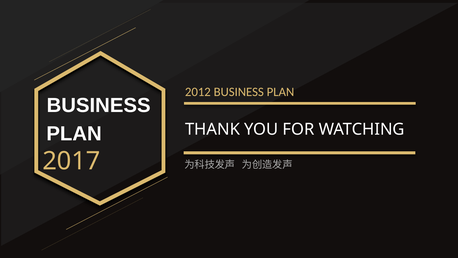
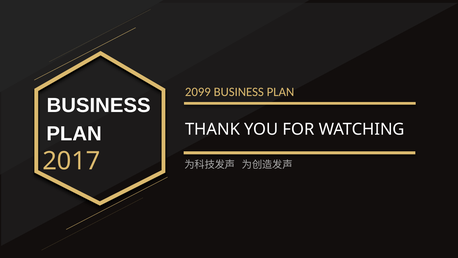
2012: 2012 -> 2099 (198, 92)
